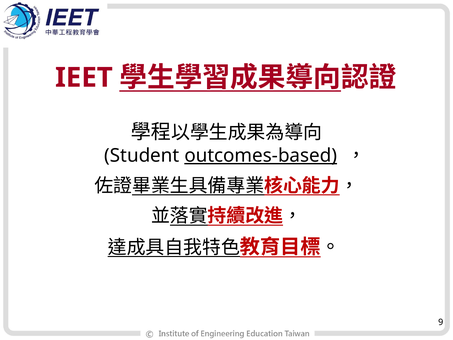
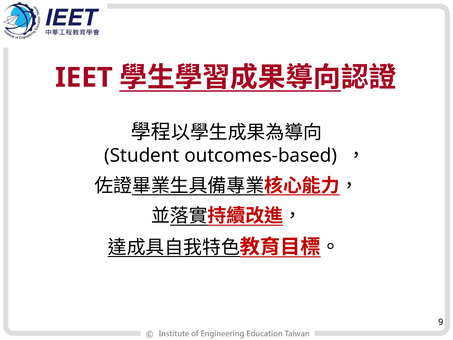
outcomes-based underline: present -> none (261, 155)
